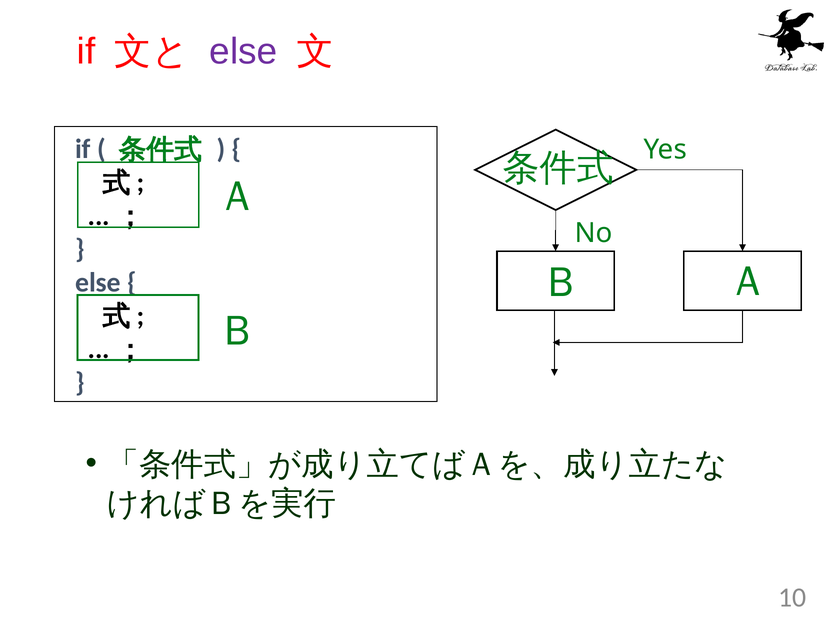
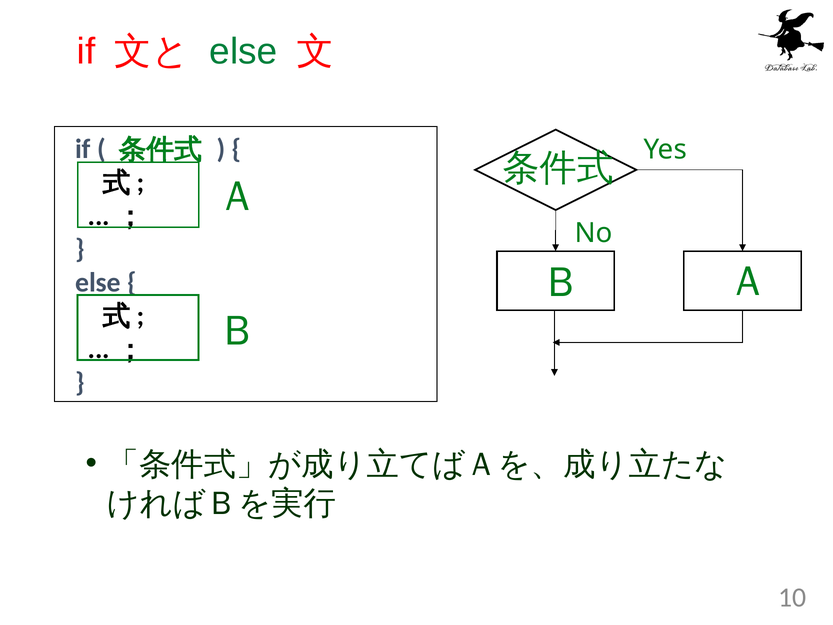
else colour: purple -> green (243, 51)
